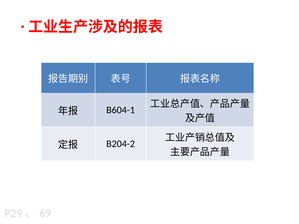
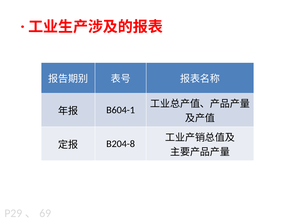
B204-2: B204-2 -> B204-8 (121, 144)
